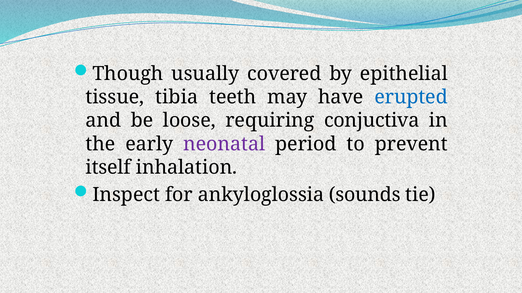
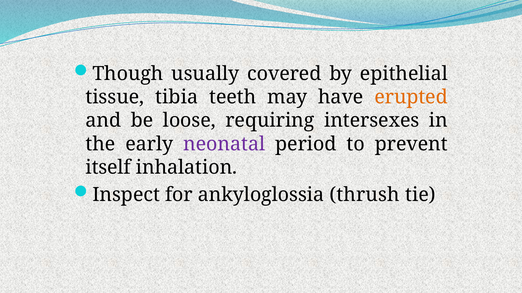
erupted colour: blue -> orange (411, 97)
conjuctiva: conjuctiva -> intersexes (372, 121)
sounds: sounds -> thrush (365, 195)
